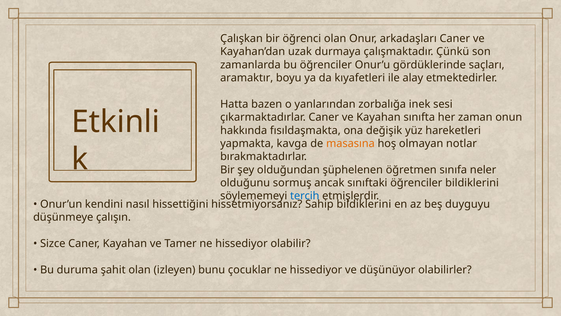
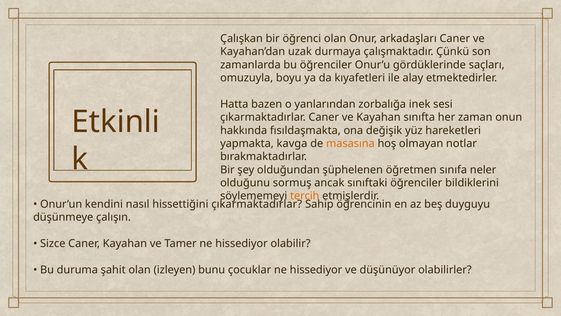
aramaktır: aramaktır -> omuzuyla (247, 78)
tercih colour: blue -> orange (305, 196)
hissettiğini hissetmiyorsanız: hissetmiyorsanız -> çıkarmaktadırlar (257, 204)
Sahip bildiklerini: bildiklerini -> öğrencinin (364, 204)
